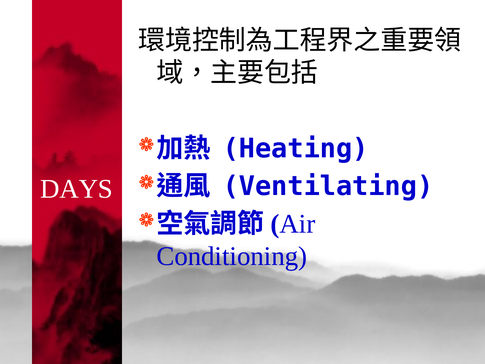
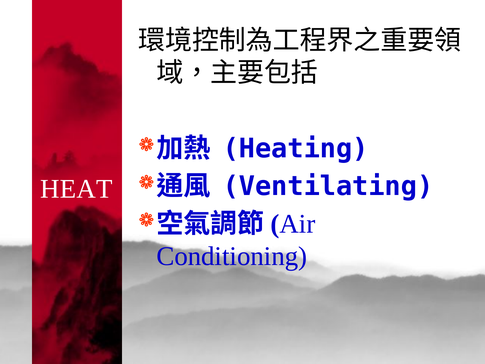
DAYS: DAYS -> HEAT (76, 189)
